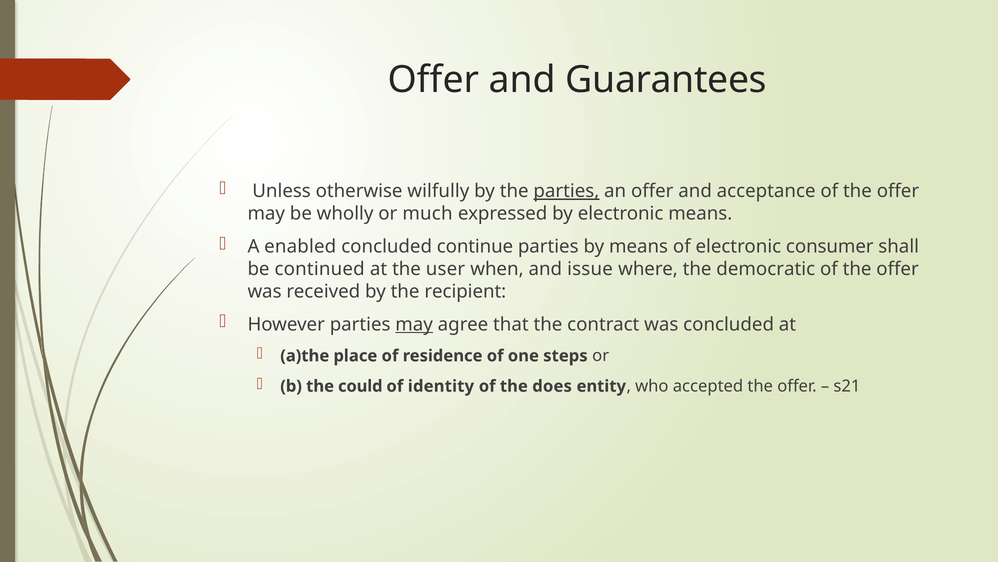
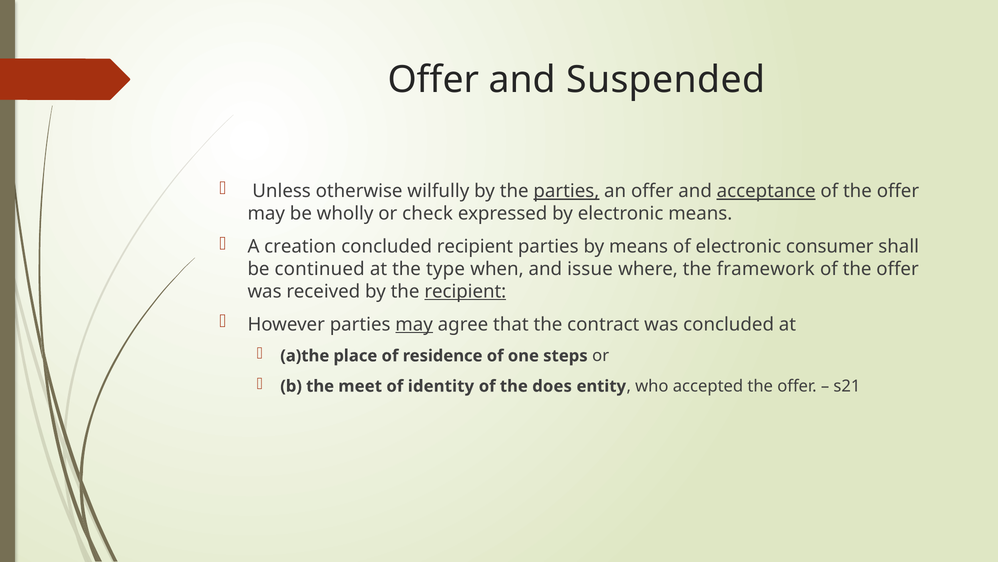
Guarantees: Guarantees -> Suspended (666, 80)
acceptance underline: none -> present (766, 191)
much: much -> check (428, 213)
enabled: enabled -> creation (300, 246)
concluded continue: continue -> recipient (475, 246)
user: user -> type (446, 269)
democratic: democratic -> framework (766, 269)
recipient underline: none -> present (465, 291)
could: could -> meet (360, 386)
